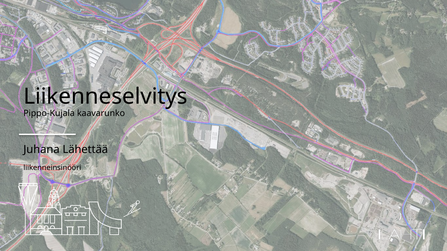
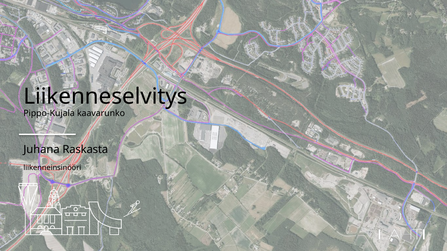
Lähettää: Lähettää -> Raskasta (85, 150)
